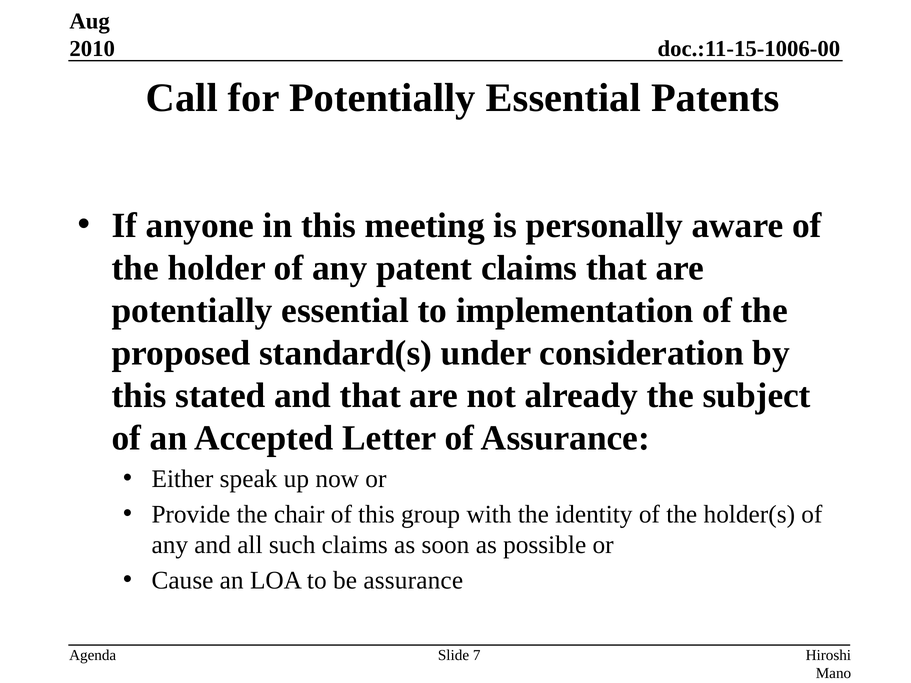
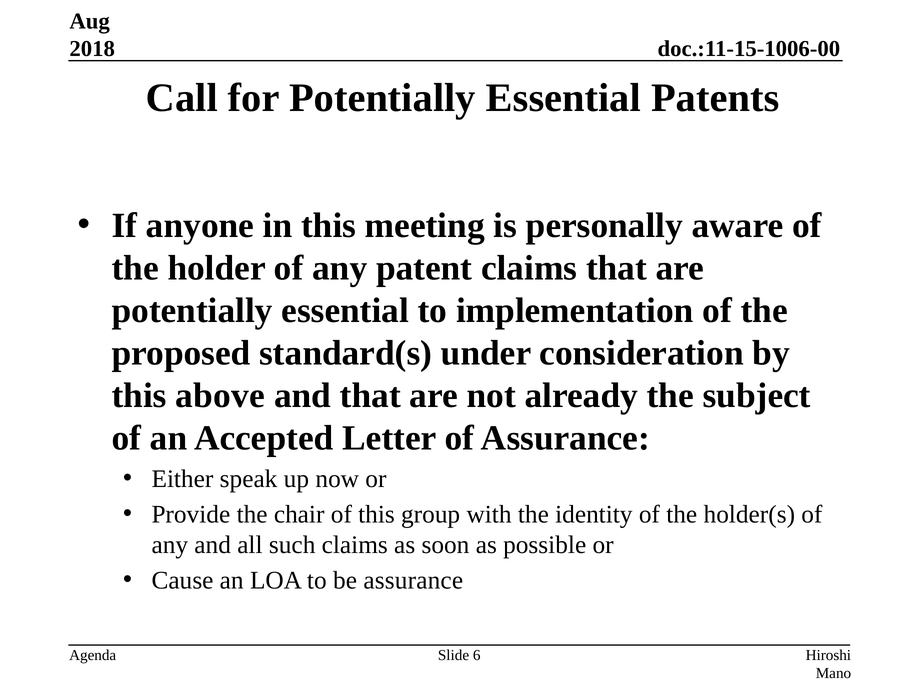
2010: 2010 -> 2018 (92, 49)
stated: stated -> above (220, 396)
7: 7 -> 6 (477, 655)
